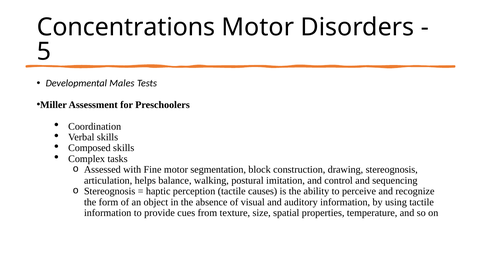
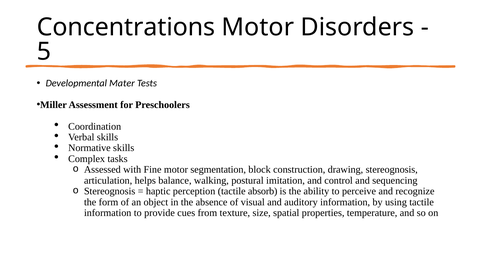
Males: Males -> Mater (122, 83)
Composed: Composed -> Normative (89, 148)
causes: causes -> absorb (263, 192)
